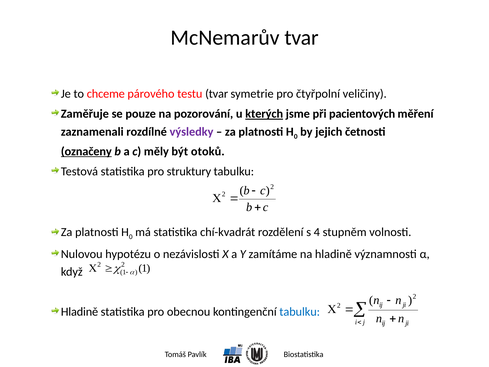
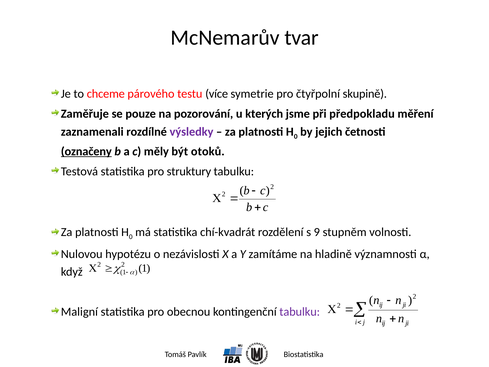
testu tvar: tvar -> více (217, 94)
veličiny: veličiny -> skupině (365, 94)
kterých underline: present -> none (264, 114)
pacientových: pacientových -> předpokladu (362, 114)
4: 4 -> 9 (317, 232)
Hladině: Hladině -> Maligní (79, 312)
tabulku colour: blue -> purple (300, 312)
